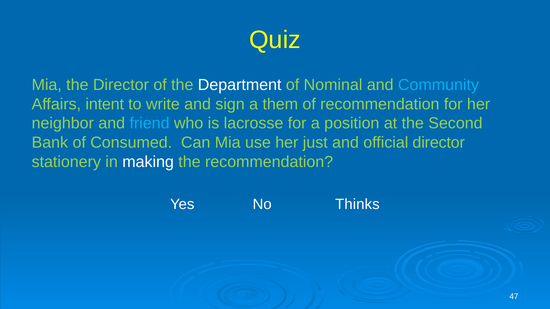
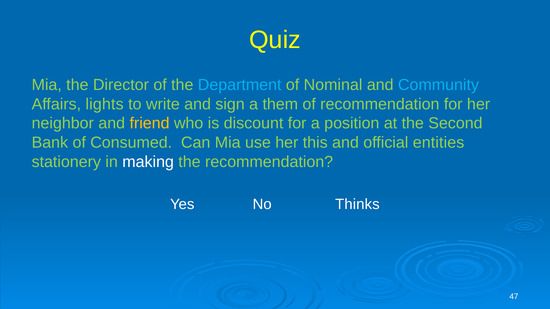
Department colour: white -> light blue (240, 85)
intent: intent -> lights (105, 104)
friend colour: light blue -> yellow (150, 124)
lacrosse: lacrosse -> discount (254, 124)
just: just -> this (315, 143)
official director: director -> entities (439, 143)
